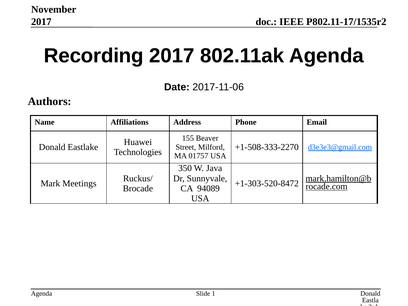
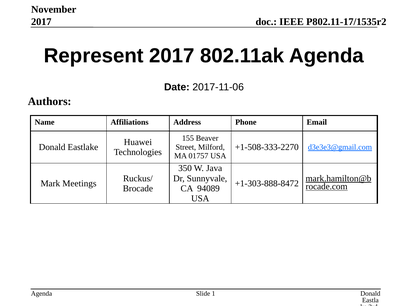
Recording: Recording -> Represent (94, 56)
+1-303-520-8472: +1-303-520-8472 -> +1-303-888-8472 (267, 183)
